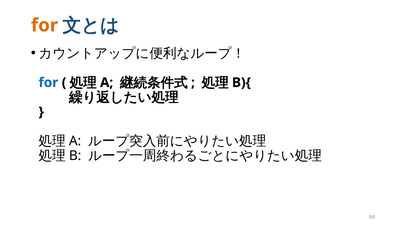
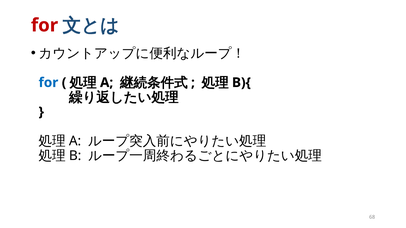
for colour: orange -> red (45, 25)
